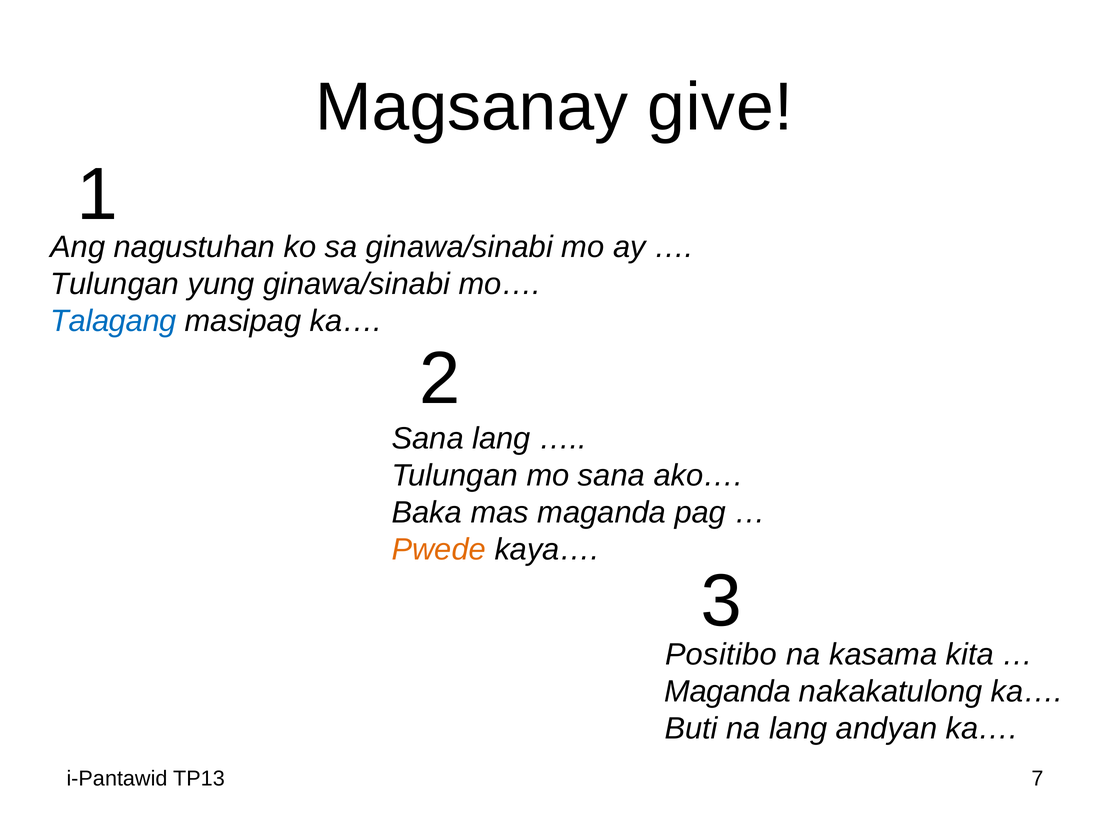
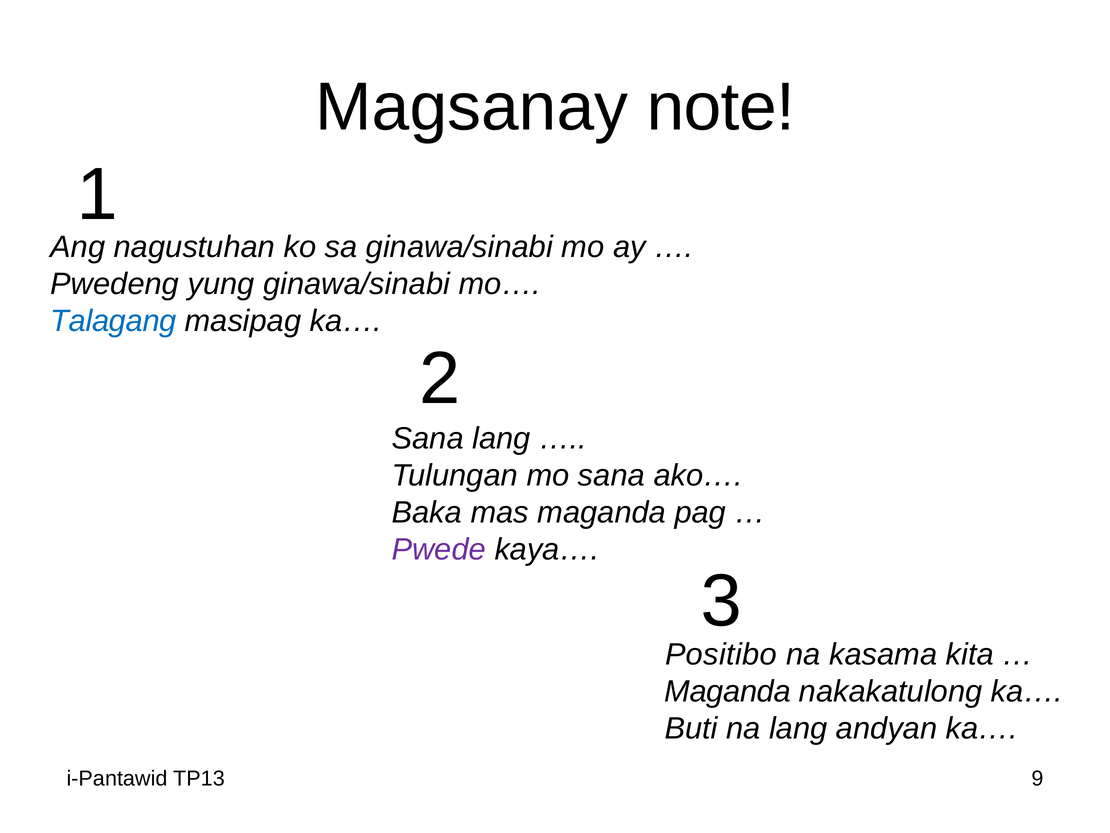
give: give -> note (721, 107)
Tulungan: Tulungan -> Pwedeng (115, 284)
Pwede colour: orange -> purple (439, 549)
7: 7 -> 9 (1037, 778)
